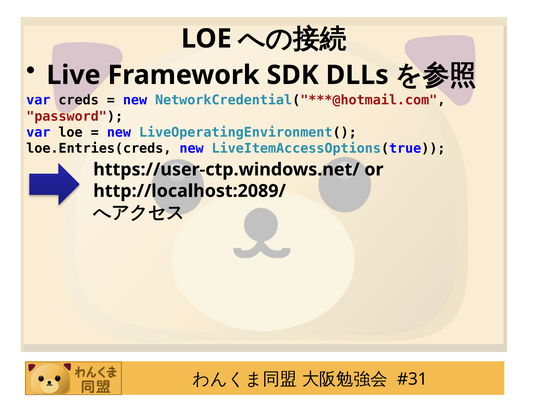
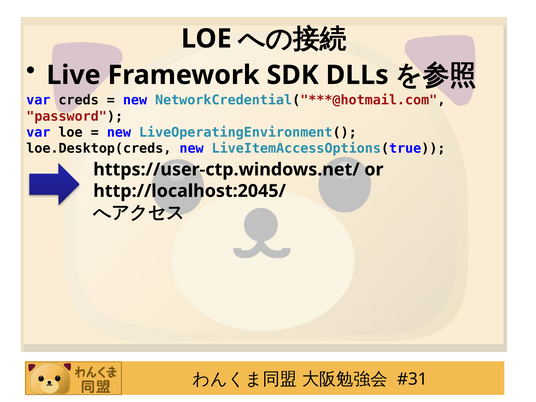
loe.Entries(creds: loe.Entries(creds -> loe.Desktop(creds (99, 148)
http://localhost:2089/: http://localhost:2089/ -> http://localhost:2045/ (190, 191)
